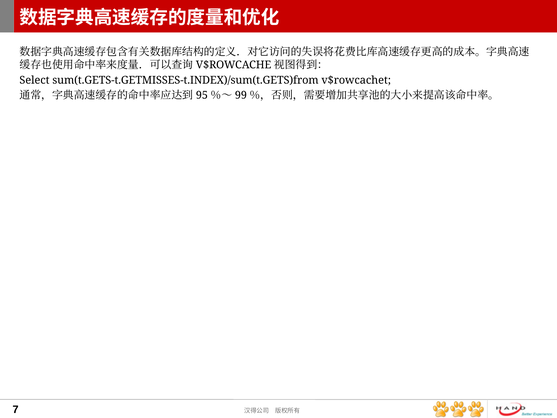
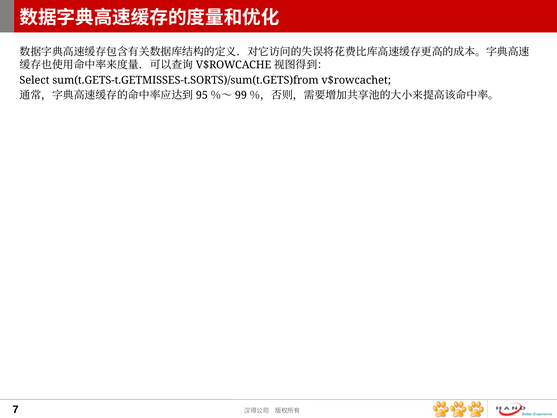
sum(t.GETS-t.GETMISSES-t.INDEX)/sum(t.GETS)from: sum(t.GETS-t.GETMISSES-t.INDEX)/sum(t.GETS)from -> sum(t.GETS-t.GETMISSES-t.SORTS)/sum(t.GETS)from (185, 80)
